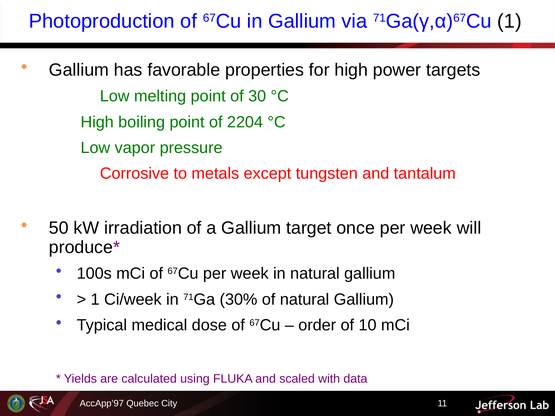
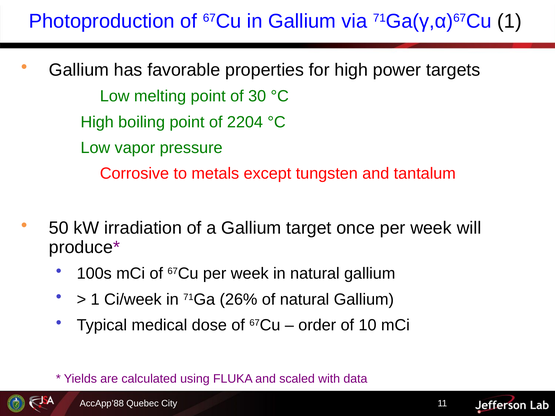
30%: 30% -> 26% (239, 300)
AccApp’97: AccApp’97 -> AccApp’88 (102, 404)
